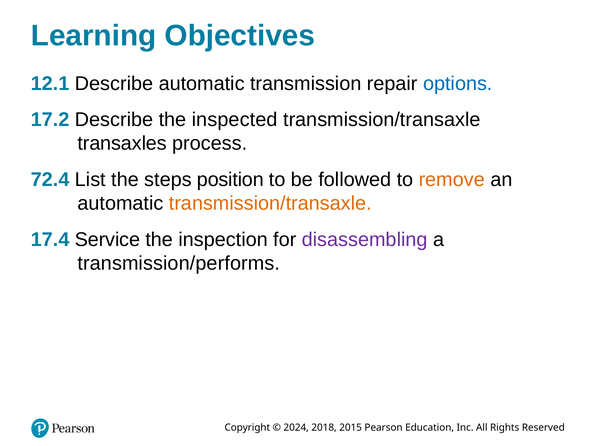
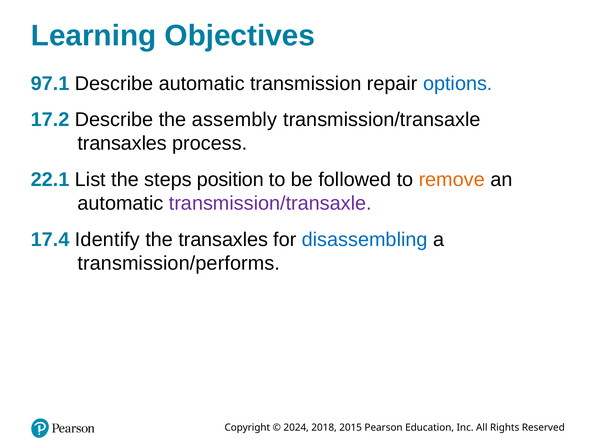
12.1: 12.1 -> 97.1 (50, 84)
inspected: inspected -> assembly (235, 120)
72.4: 72.4 -> 22.1 (50, 180)
transmission/transaxle colour: orange -> purple (270, 204)
Service: Service -> Identify (107, 240)
the inspection: inspection -> transaxles (223, 240)
disassembling colour: purple -> blue (365, 240)
